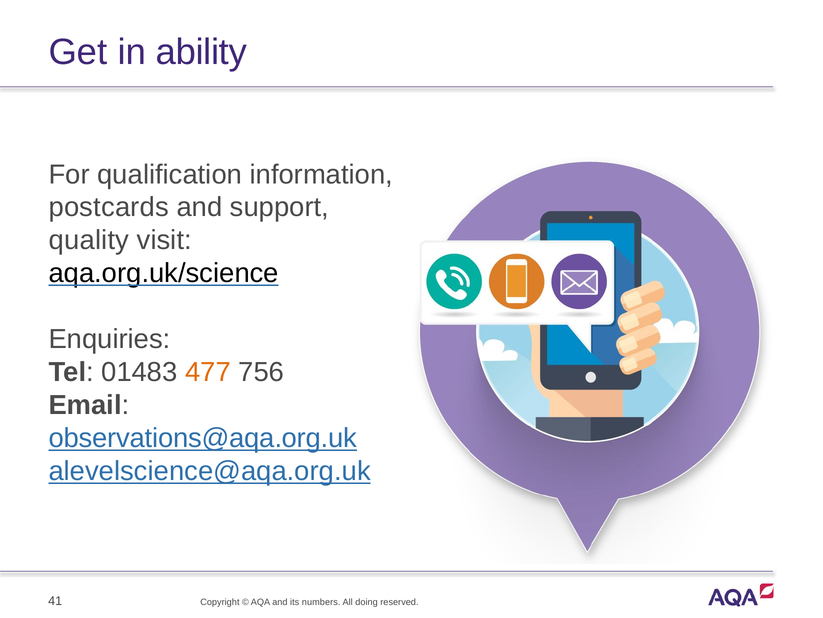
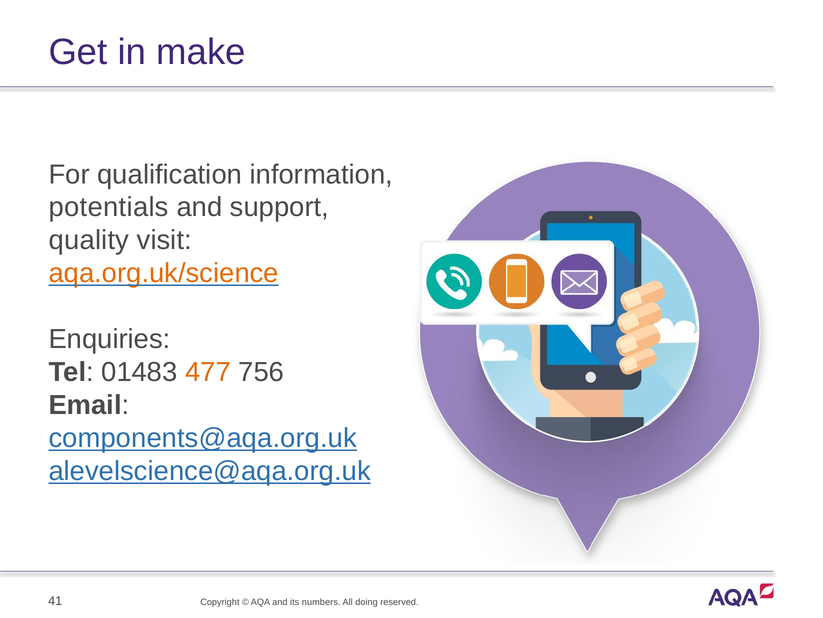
ability: ability -> make (201, 52)
postcards: postcards -> potentials (109, 207)
aqa.org.uk/science colour: black -> orange (164, 273)
observations@aqa.org.uk: observations@aqa.org.uk -> components@aqa.org.uk (203, 438)
